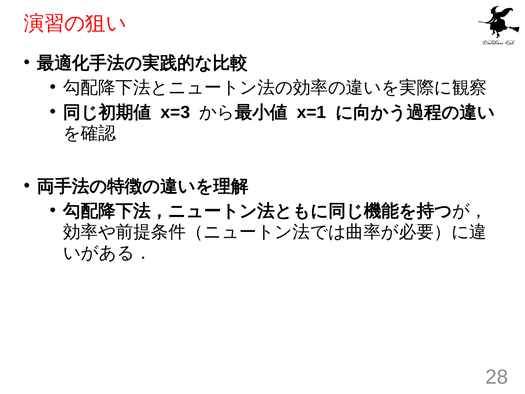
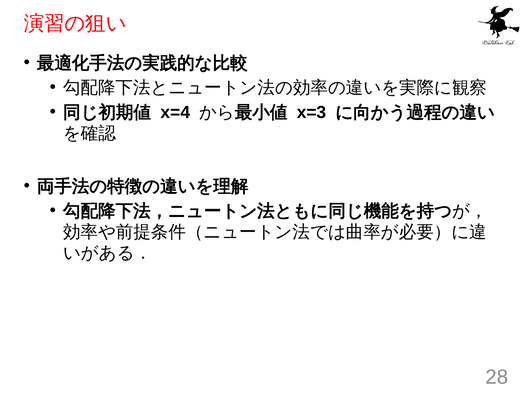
x=3: x=3 -> x=4 (175, 112)
x=1: x=1 -> x=3 (312, 112)
